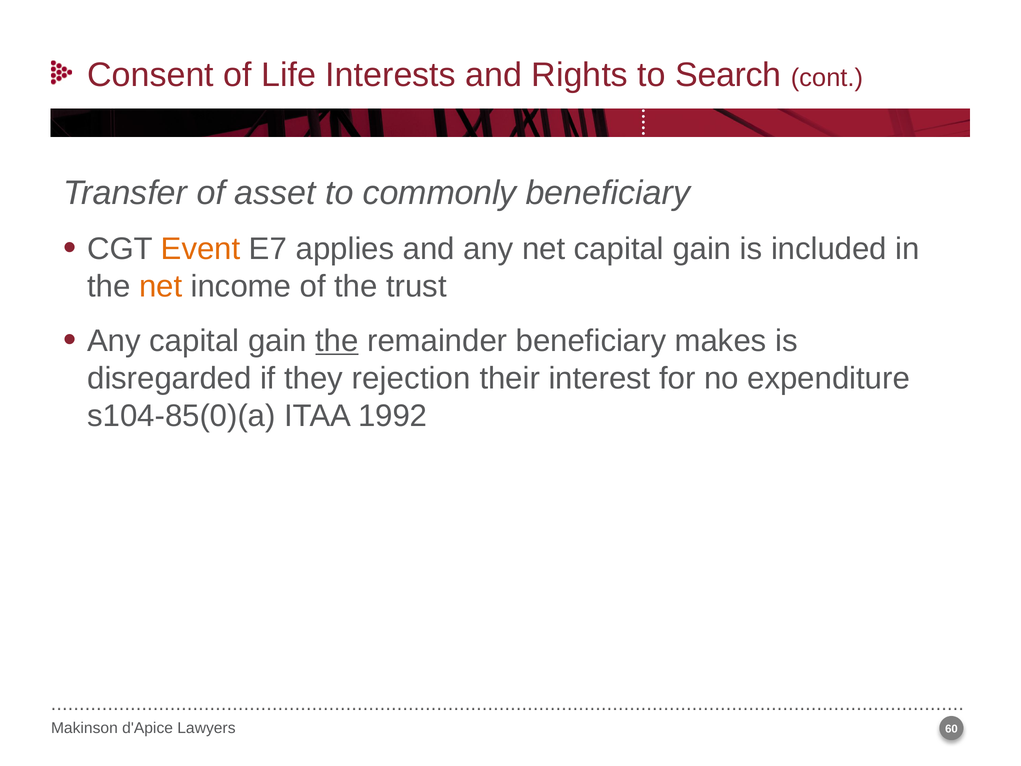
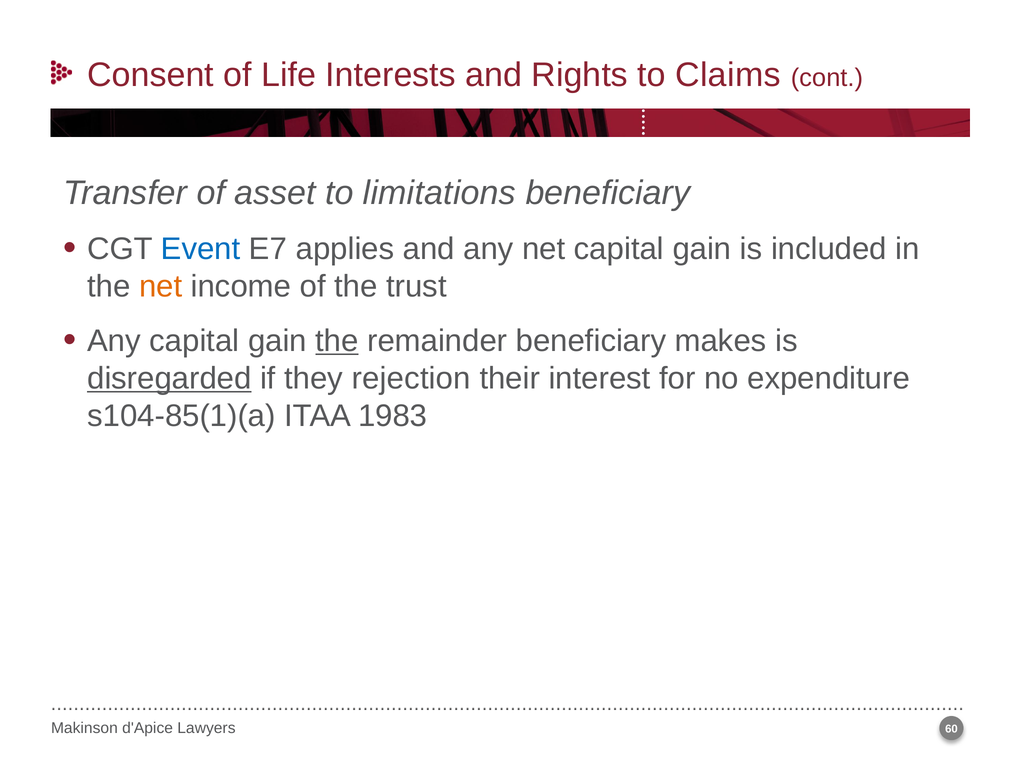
Search: Search -> Claims (728, 75)
commonly: commonly -> limitations (439, 193)
Event colour: orange -> blue (201, 249)
disregarded underline: none -> present (169, 378)
s104-85(0)(a: s104-85(0)(a -> s104-85(1)(a (181, 416)
1992: 1992 -> 1983 (393, 416)
